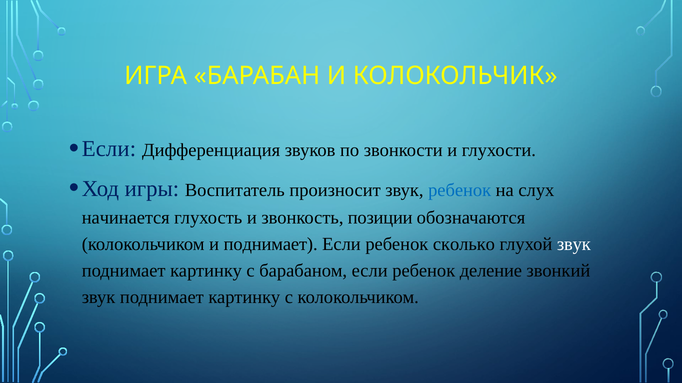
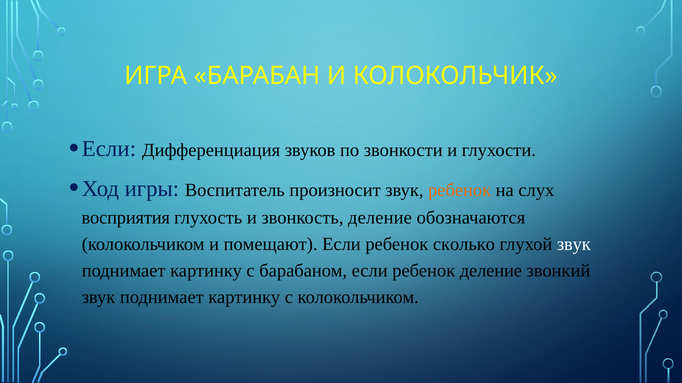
ребенок colour: blue -> orange (460, 190)
начинается: начинается -> восприятия (126, 218)
звонкость позиции: позиции -> деление (380, 218)
и поднимает: поднимает -> помещают (271, 244)
